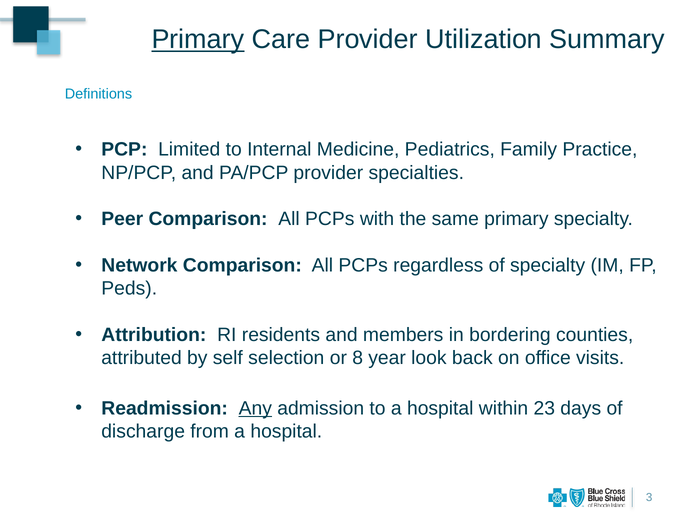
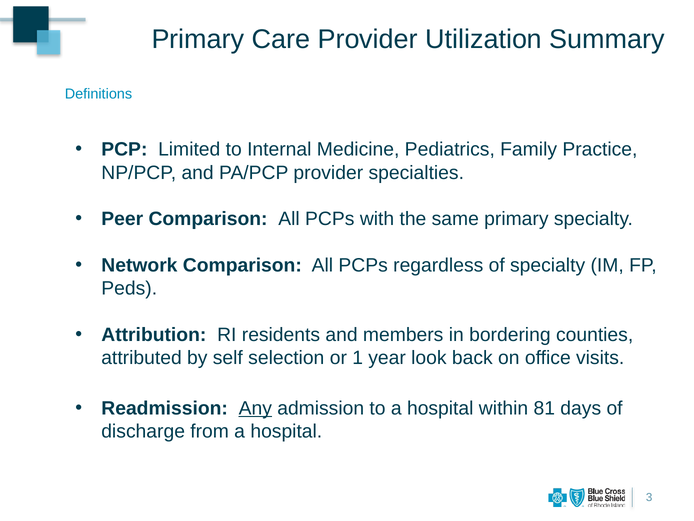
Primary underline: present -> none (198, 39)
8: 8 -> 1 (358, 358)
23: 23 -> 81 (544, 408)
